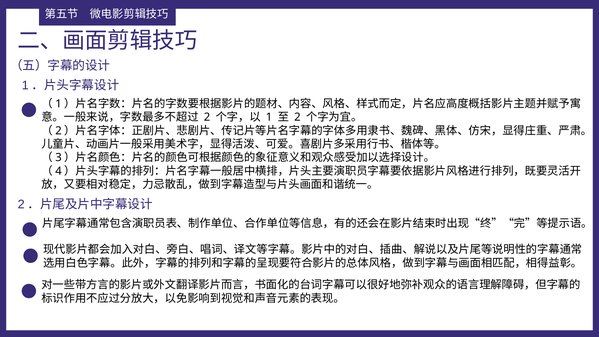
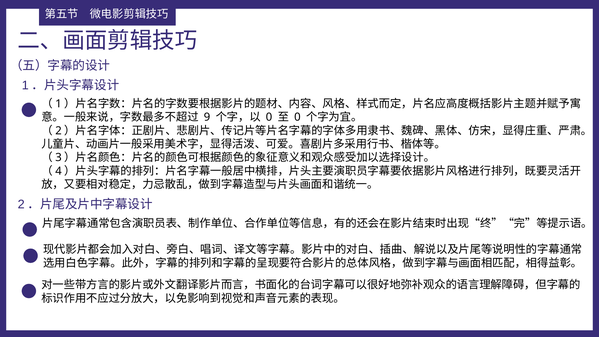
2: 2 -> 9 (207, 117)
1: 1 -> 0 (269, 117)
2: 2 -> 0 (297, 117)
